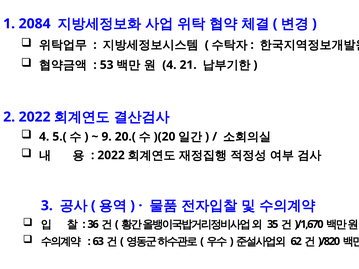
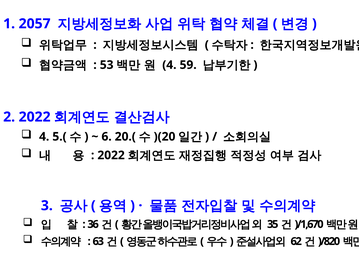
2084: 2084 -> 2057 (35, 24)
21: 21 -> 59 (188, 65)
9: 9 -> 6 (107, 137)
